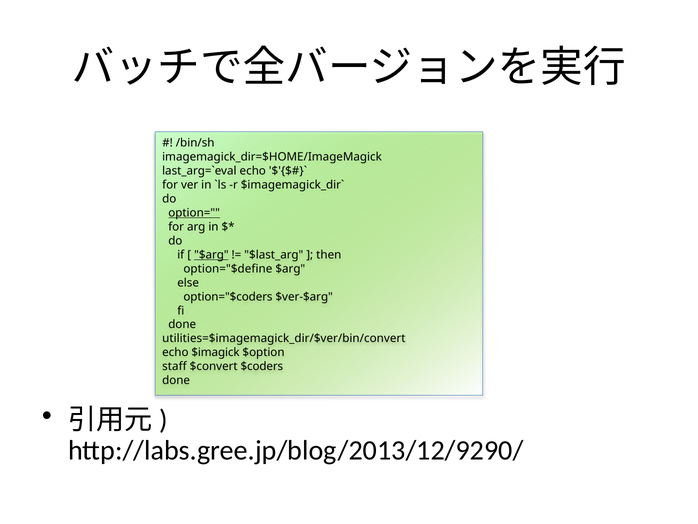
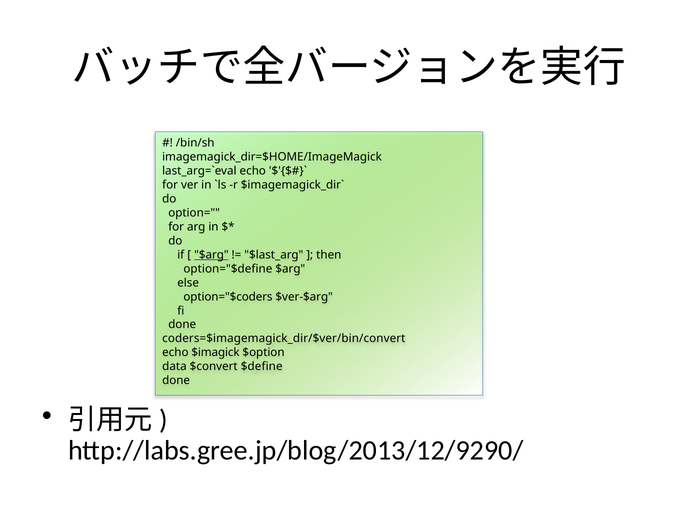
option= underline: present -> none (194, 213)
utilities=$imagemagick_dir/$ver/bin/convert: utilities=$imagemagick_dir/$ver/bin/convert -> coders=$imagemagick_dir/$ver/bin/convert (284, 338)
staff: staff -> data (174, 366)
$coders: $coders -> $define (262, 366)
